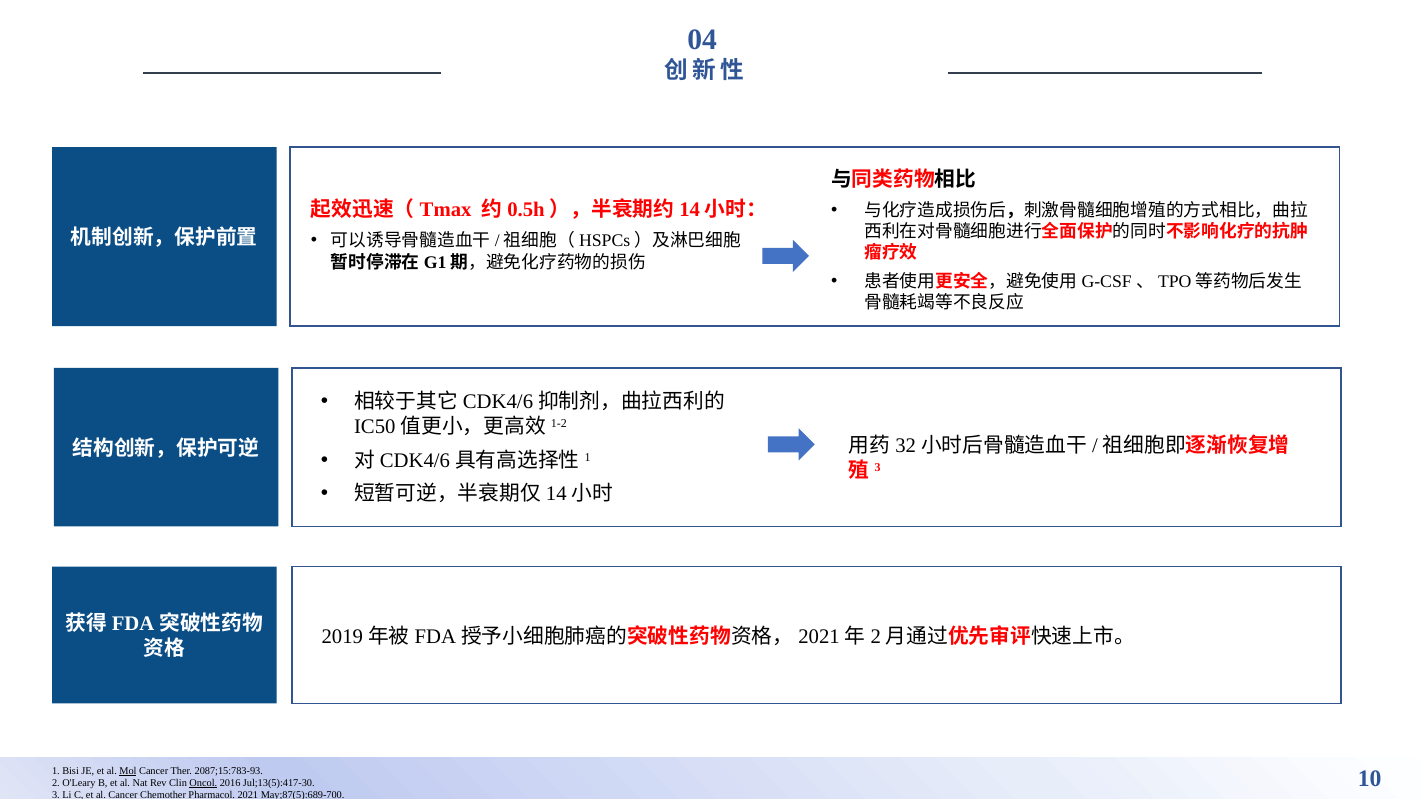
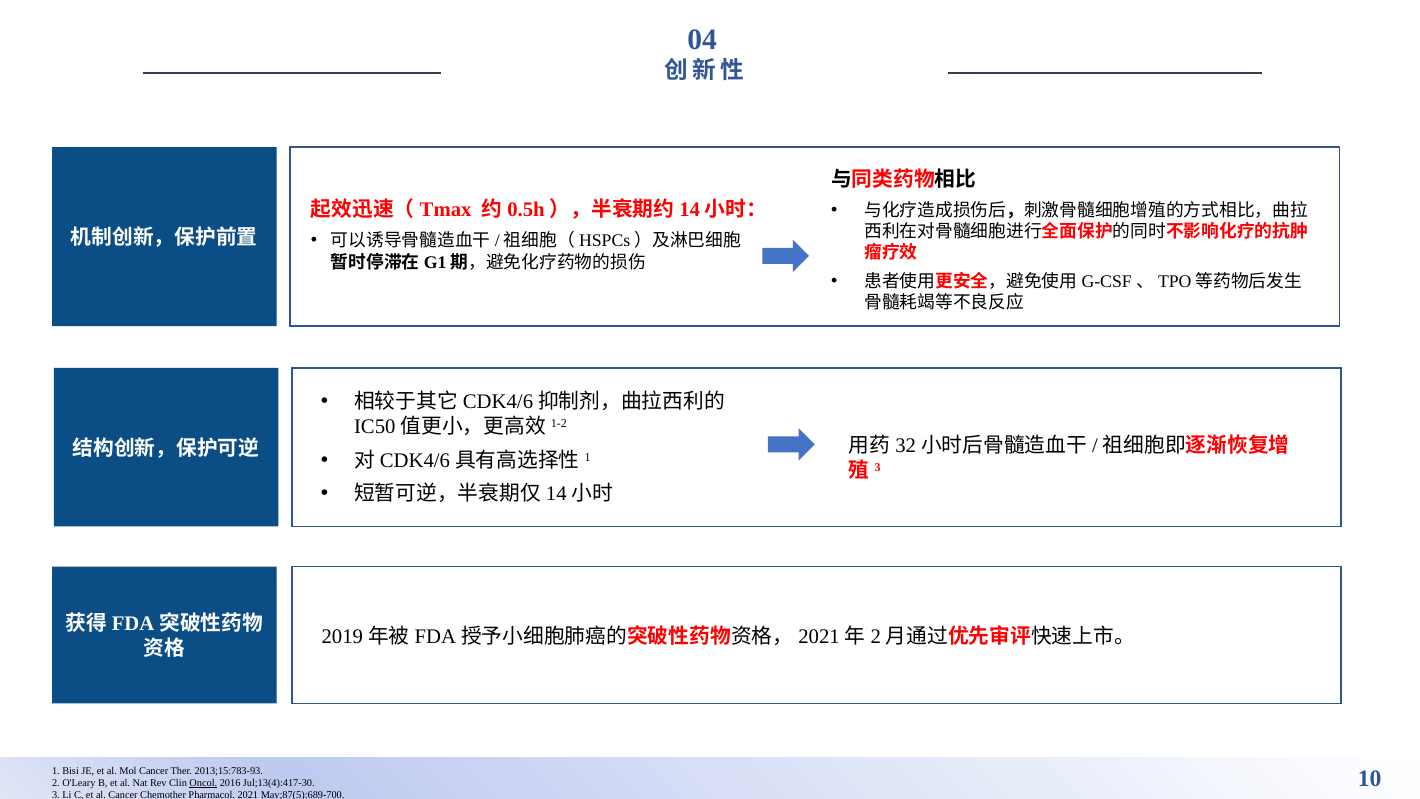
Mol underline: present -> none (128, 770)
2087;15:783-93: 2087;15:783-93 -> 2013;15:783-93 (229, 770)
Jul;13(5):417-30: Jul;13(5):417-30 -> Jul;13(4):417-30 (279, 783)
